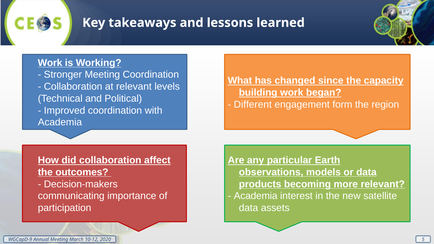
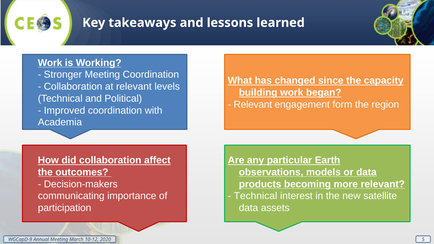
Different: Different -> Relevant (253, 105)
Academia: Academia -> Technical (256, 196)
